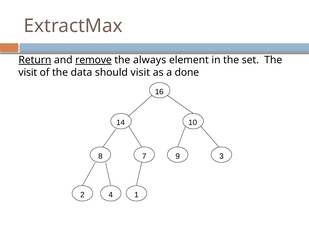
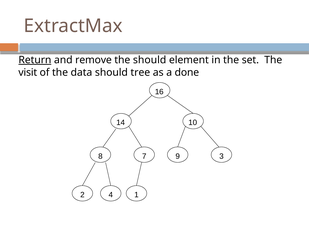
remove underline: present -> none (94, 60)
the always: always -> should (150, 60)
should visit: visit -> tree (140, 72)
